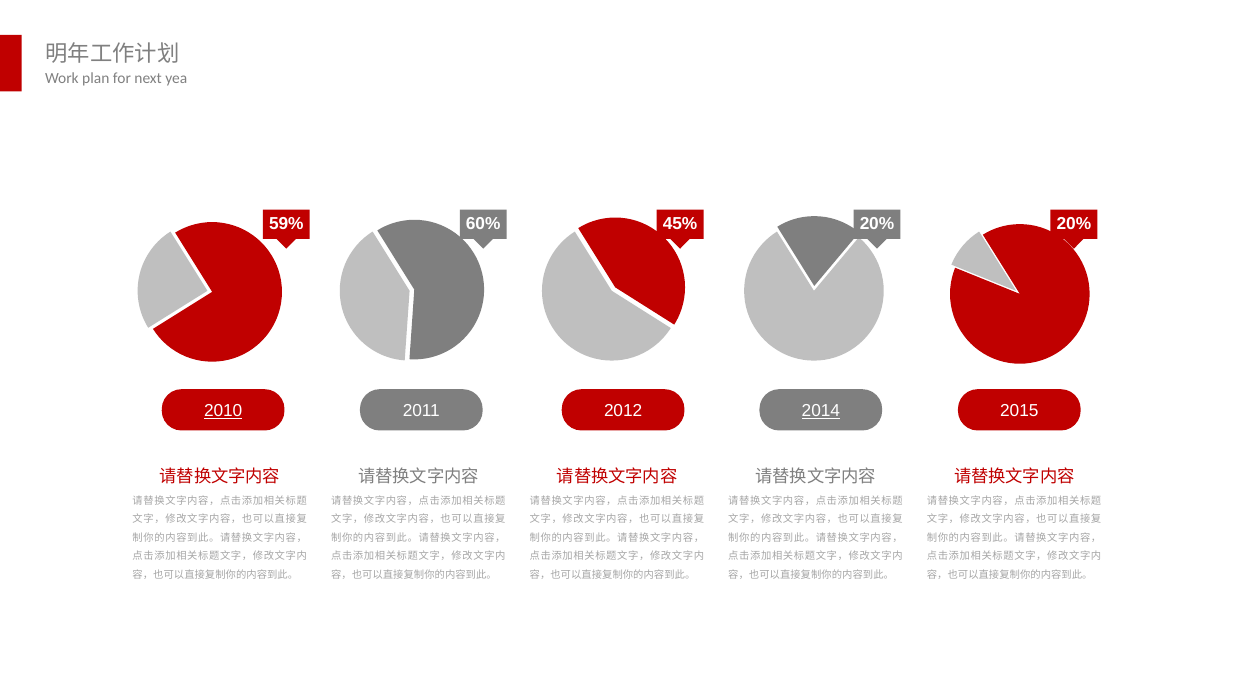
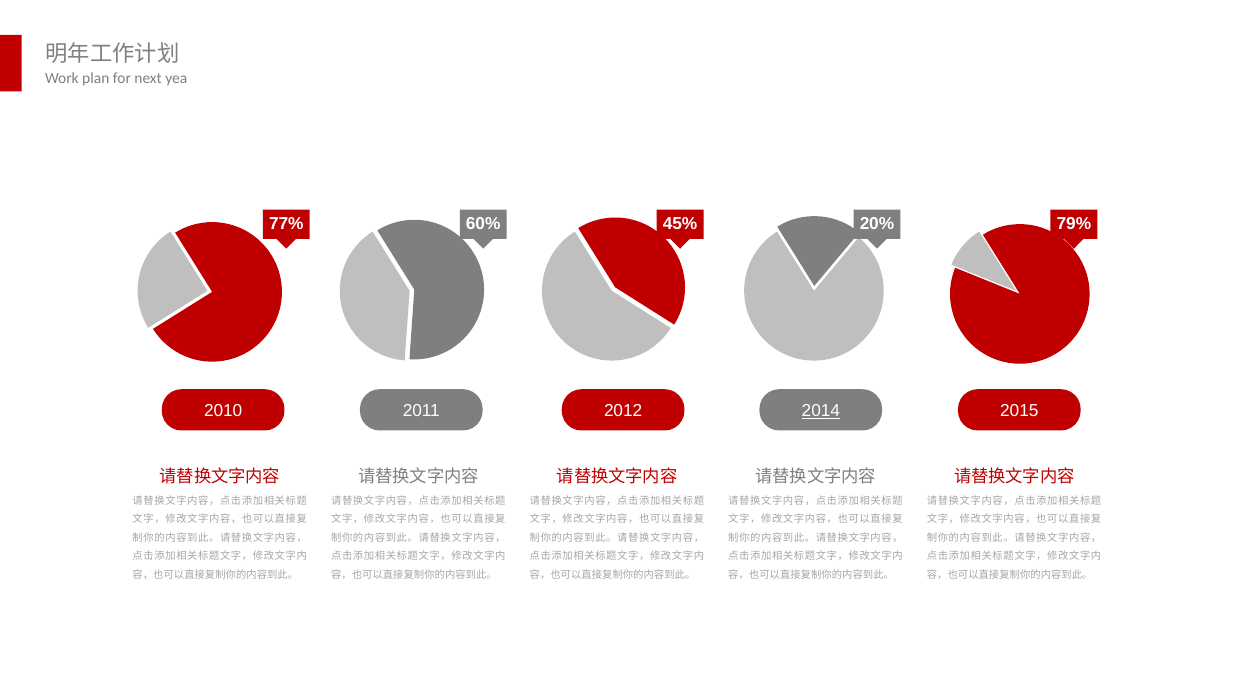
59%: 59% -> 77% (286, 224)
45% 20%: 20% -> 79% (1074, 224)
2010 underline: present -> none (223, 411)
